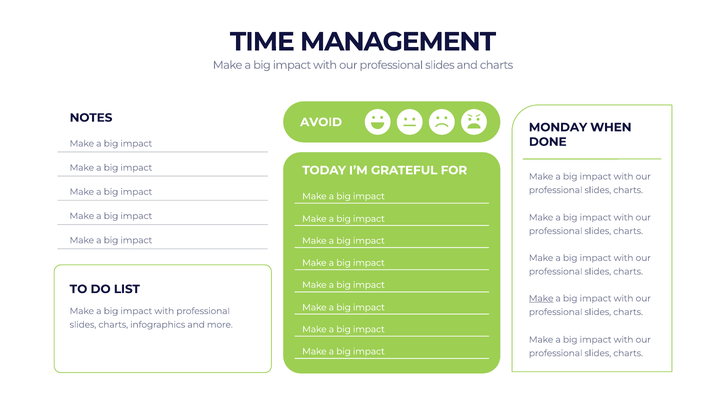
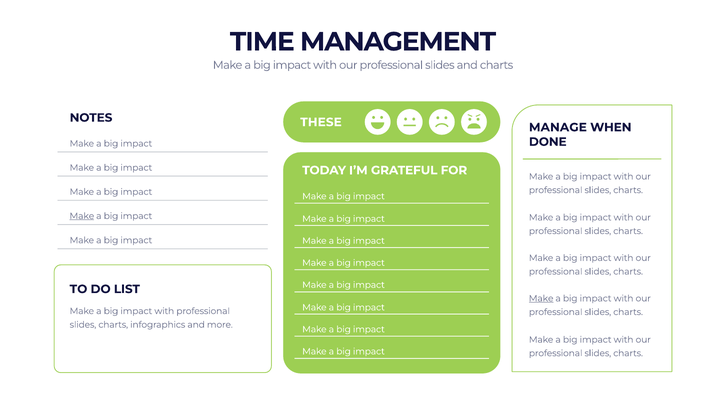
AVOID: AVOID -> THESE (321, 122)
MONDAY: MONDAY -> MANAGE (558, 127)
Make underline: none -> present (82, 216)
